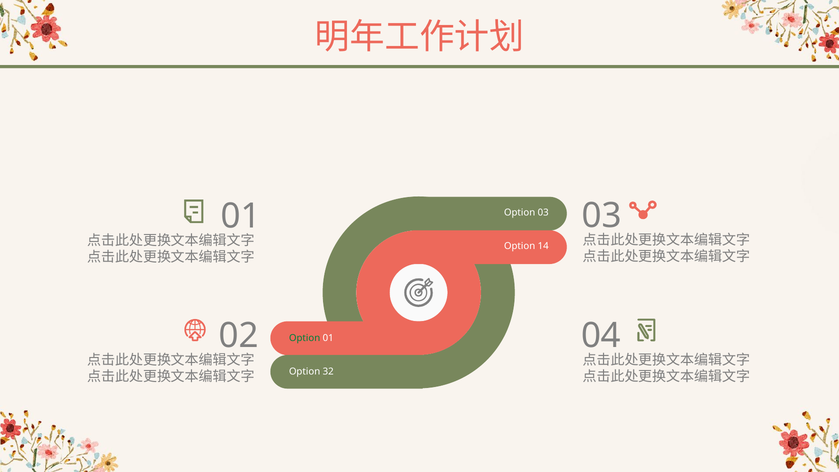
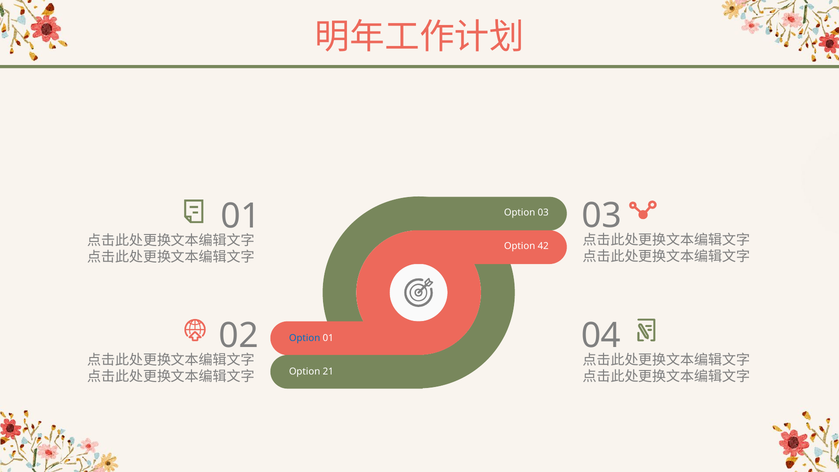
14: 14 -> 42 (543, 246)
Option colour: green -> blue (305, 338)
32: 32 -> 21 (328, 371)
